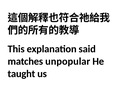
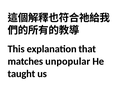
said: said -> that (87, 49)
